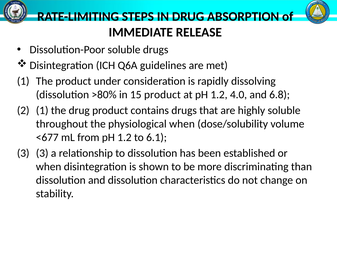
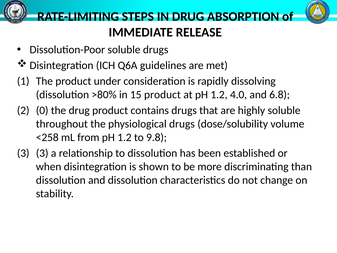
2 1: 1 -> 0 (42, 110)
physiological when: when -> drugs (182, 124)
<677: <677 -> <258 (47, 137)
6.1: 6.1 -> 9.8 (157, 137)
